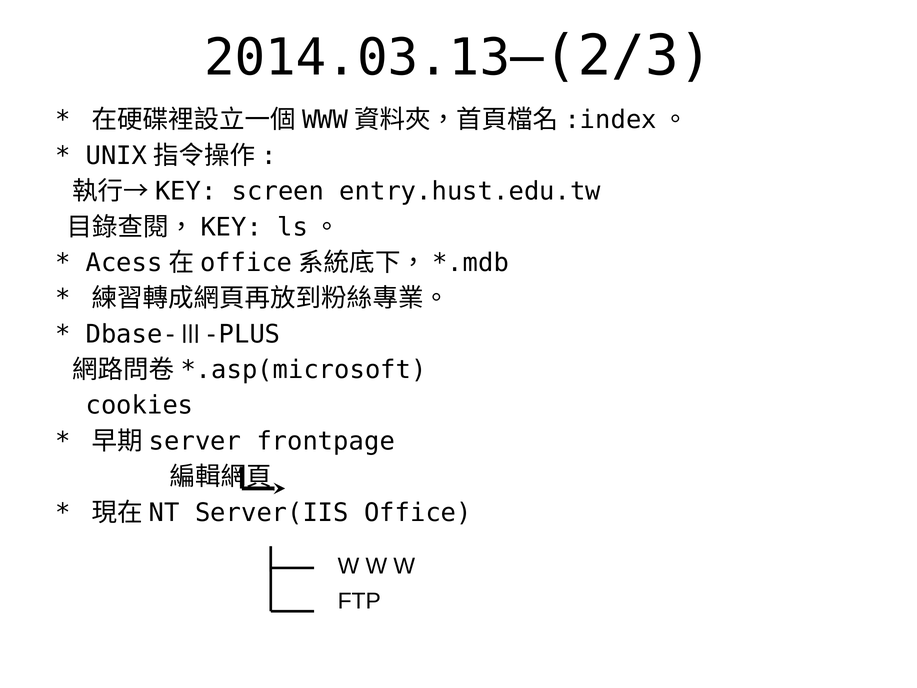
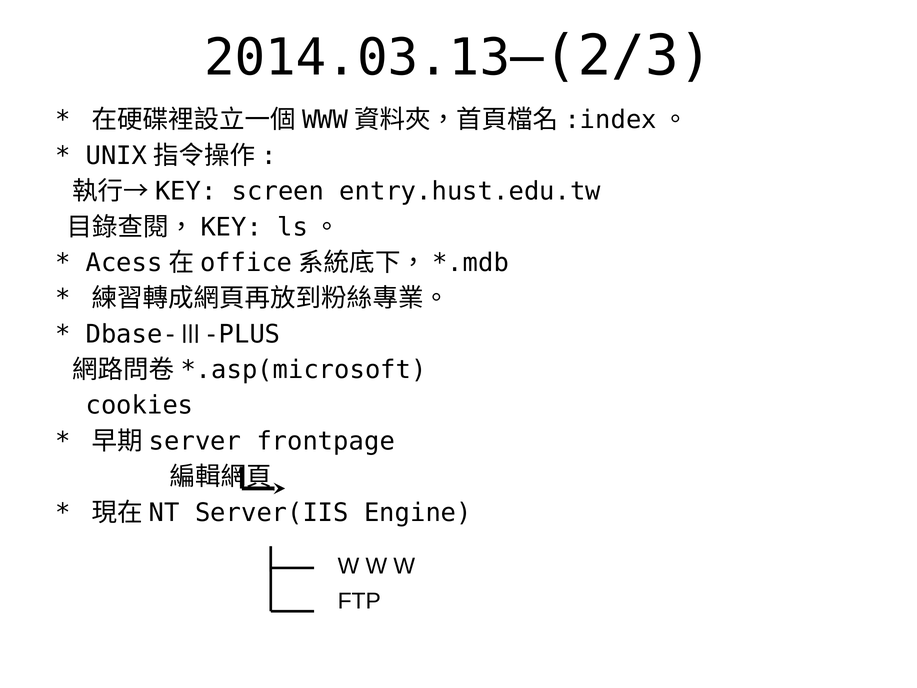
Office: Office -> Engine (418, 512)
